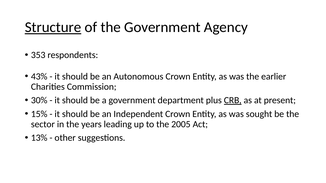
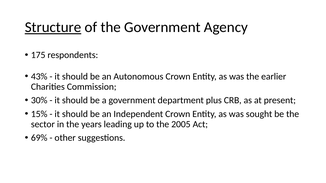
353: 353 -> 175 (38, 55)
CRB underline: present -> none (233, 101)
13%: 13% -> 69% (39, 138)
